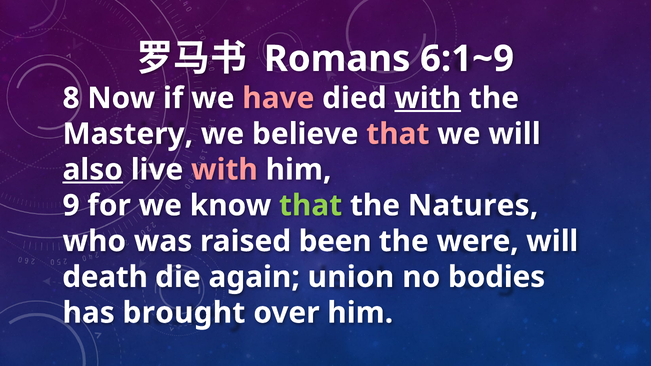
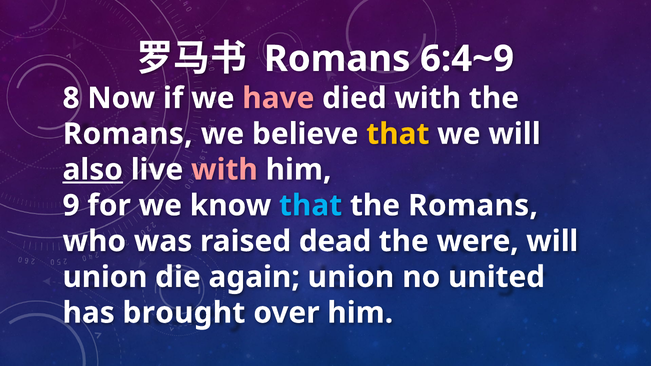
6:1~9: 6:1~9 -> 6:4~9 (467, 59)
with underline: present -> none (428, 98)
Mastery: Mastery -> Romans (128, 134)
that colour: pink -> yellow (398, 134)
that colour: light green -> light blue (311, 206)
Natures: Natures -> Romans (473, 206)
been: been -> dead (335, 241)
death: death -> union (105, 277)
bodies: bodies -> united (497, 277)
